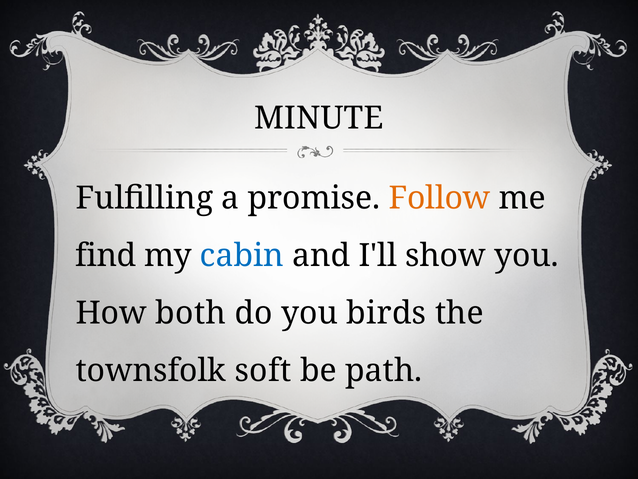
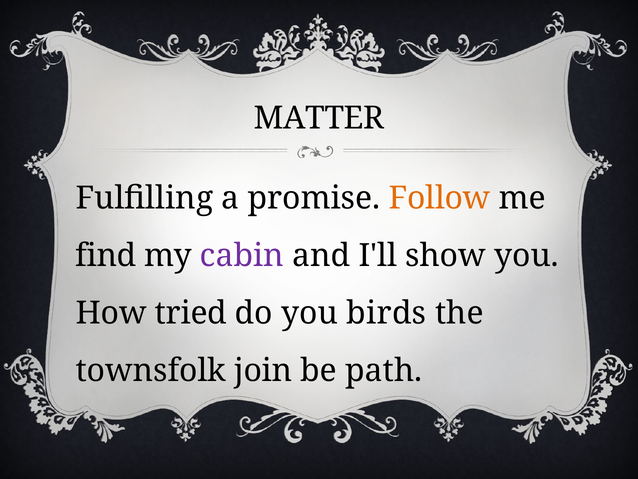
MINUTE: MINUTE -> MATTER (319, 118)
cabin colour: blue -> purple (242, 255)
both: both -> tried (191, 313)
soft: soft -> join (263, 370)
